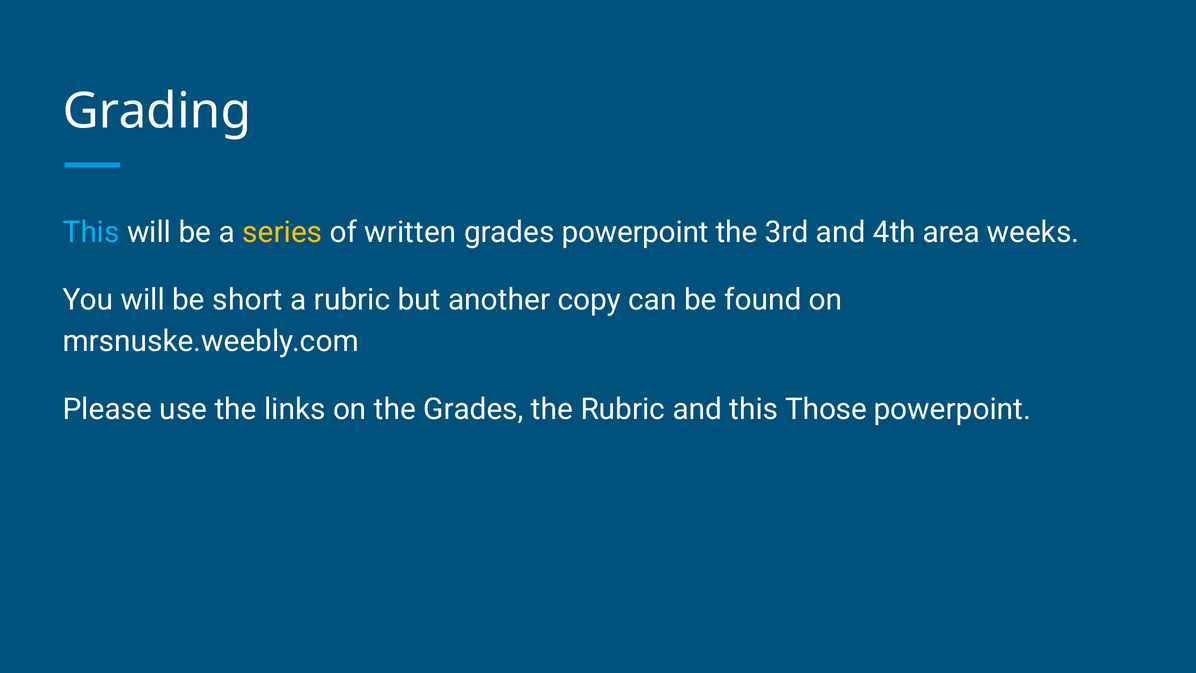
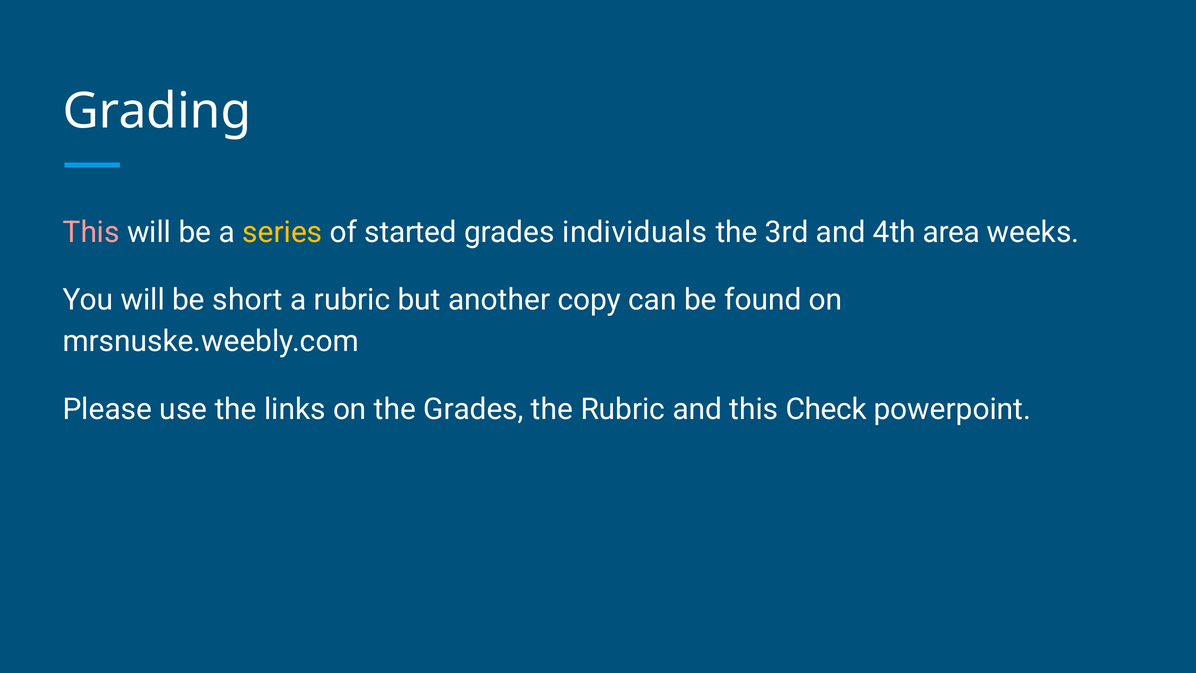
This colour: light blue -> pink (91, 232)
written: written -> started (411, 232)
grades powerpoint: powerpoint -> individuals (635, 232)
Those: Those -> Check (826, 409)
